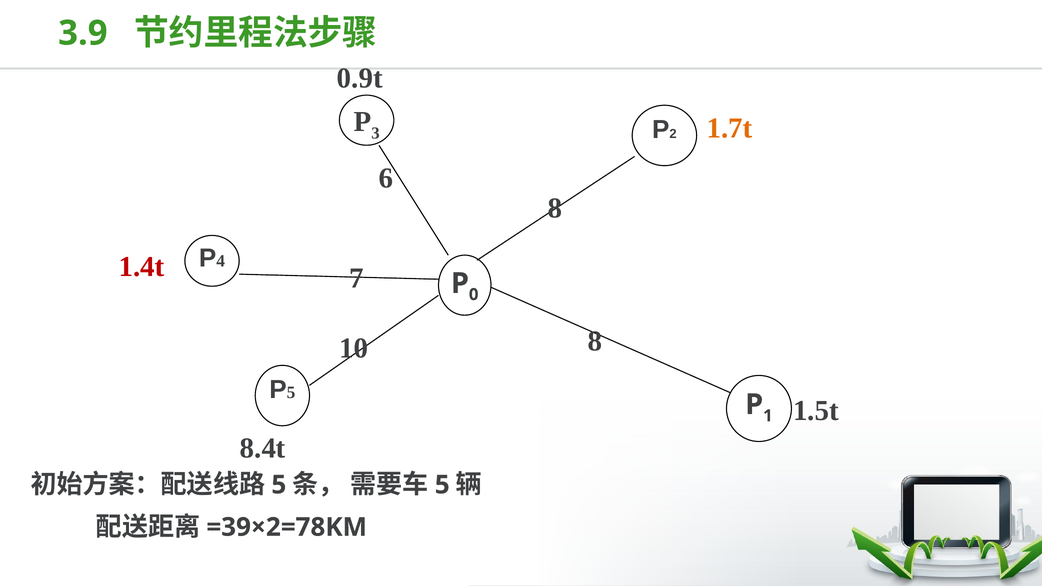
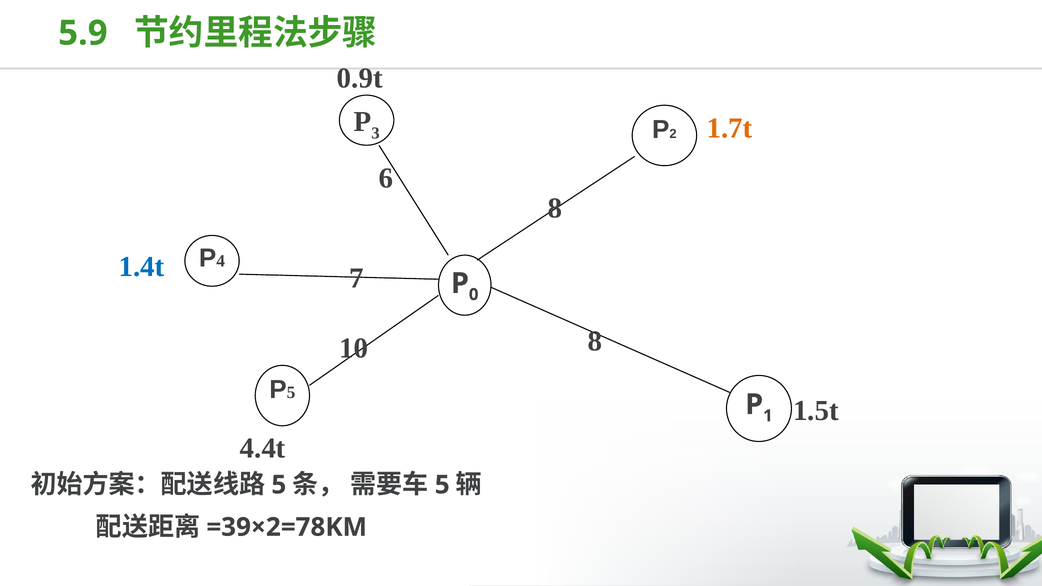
3.9: 3.9 -> 5.9 (83, 33)
1.4t colour: red -> blue (142, 267)
8.4t: 8.4t -> 4.4t (263, 448)
